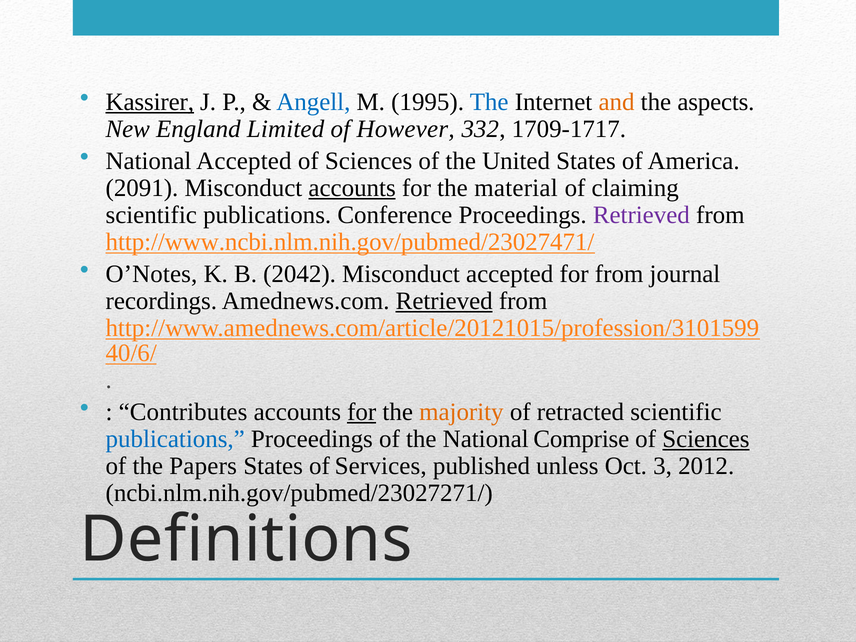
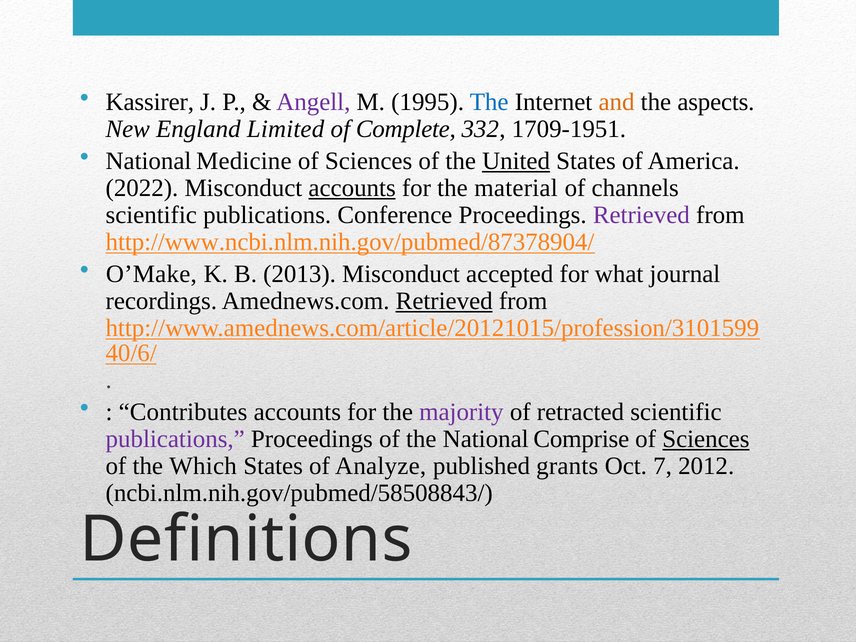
Kassirer underline: present -> none (150, 102)
Angell colour: blue -> purple (313, 102)
However: However -> Complete (406, 129)
1709-1717: 1709-1717 -> 1709-1951 (569, 129)
National Accepted: Accepted -> Medicine (244, 161)
United underline: none -> present (516, 161)
2091: 2091 -> 2022 (142, 188)
claiming: claiming -> channels (635, 188)
http://www.ncbi.nlm.nih.gov/pubmed/23027471/: http://www.ncbi.nlm.nih.gov/pubmed/23027471/ -> http://www.ncbi.nlm.nih.gov/pubmed/87378904/ (350, 242)
O’Notes: O’Notes -> O’Make (151, 274)
2042: 2042 -> 2013 (300, 274)
for from: from -> what (619, 274)
for underline: present -> none (362, 412)
majority colour: orange -> purple (461, 412)
publications colour: blue -> purple (175, 439)
Papers: Papers -> Which (203, 466)
Services: Services -> Analyze (381, 466)
unless: unless -> grants (567, 466)
3: 3 -> 7 (663, 466)
ncbi.nlm.nih.gov/pubmed/23027271/: ncbi.nlm.nih.gov/pubmed/23027271/ -> ncbi.nlm.nih.gov/pubmed/58508843/ (299, 493)
